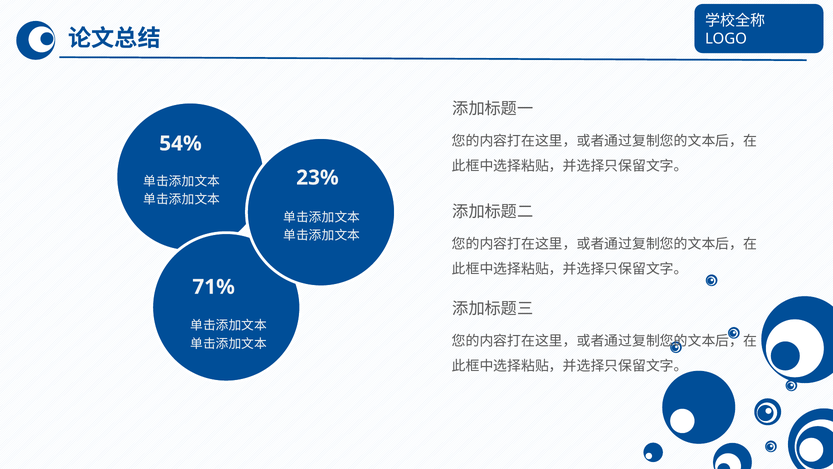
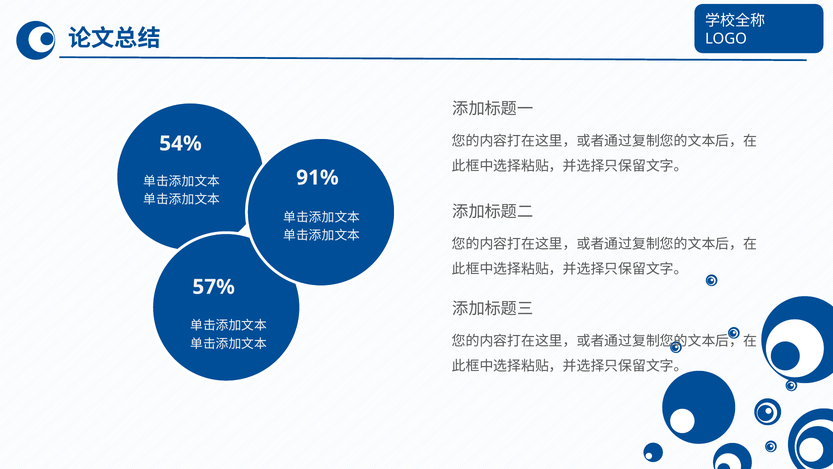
23%: 23% -> 91% (317, 178)
71%: 71% -> 57% (214, 287)
